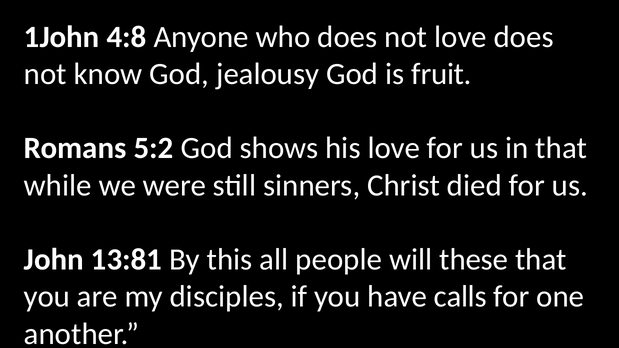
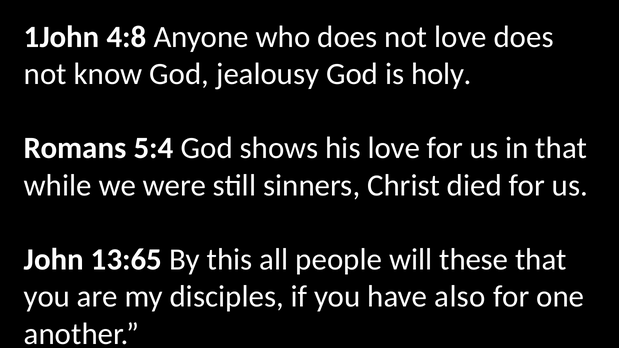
fruit: fruit -> holy (442, 74)
5:2: 5:2 -> 5:4 (154, 148)
13:81: 13:81 -> 13:65 (126, 260)
calls: calls -> also (460, 297)
